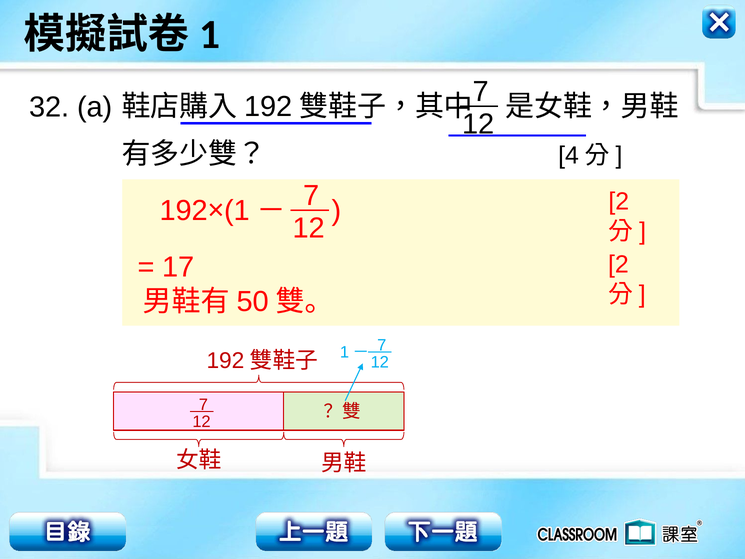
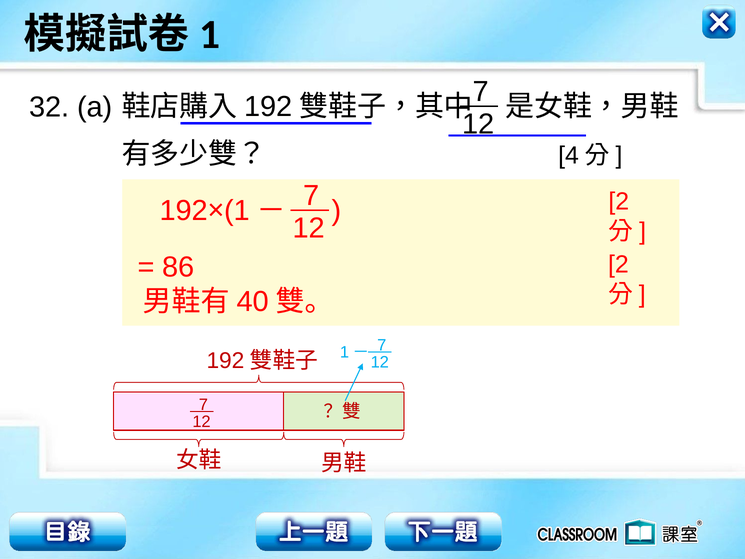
17: 17 -> 86 (178, 267)
50: 50 -> 40 (253, 302)
